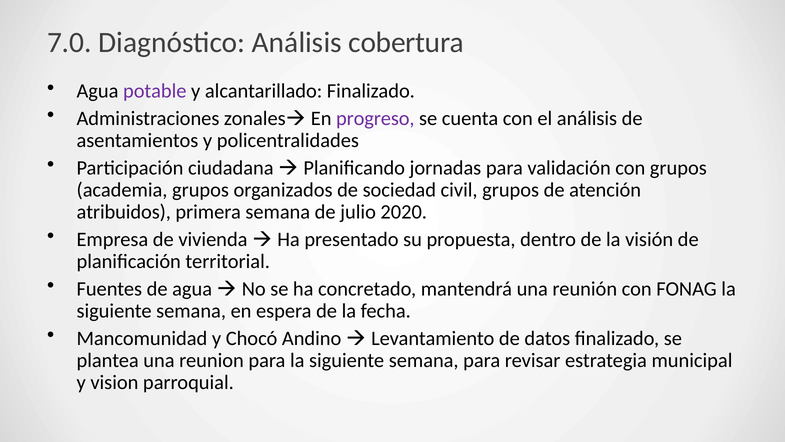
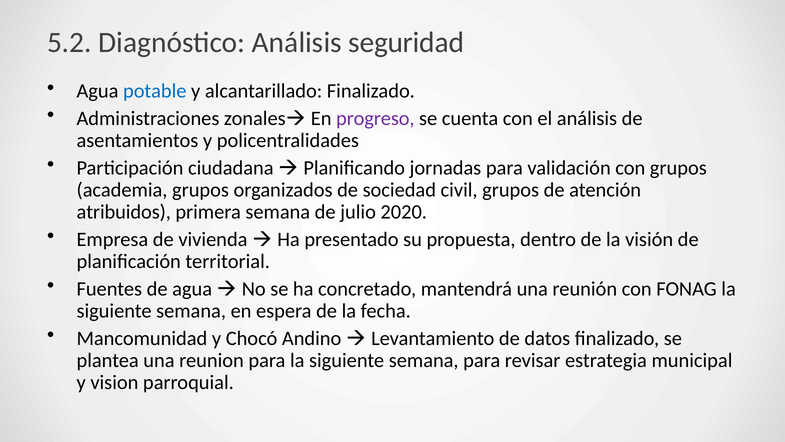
7.0: 7.0 -> 5.2 (69, 43)
cobertura: cobertura -> seguridad (406, 43)
potable colour: purple -> blue (155, 91)
